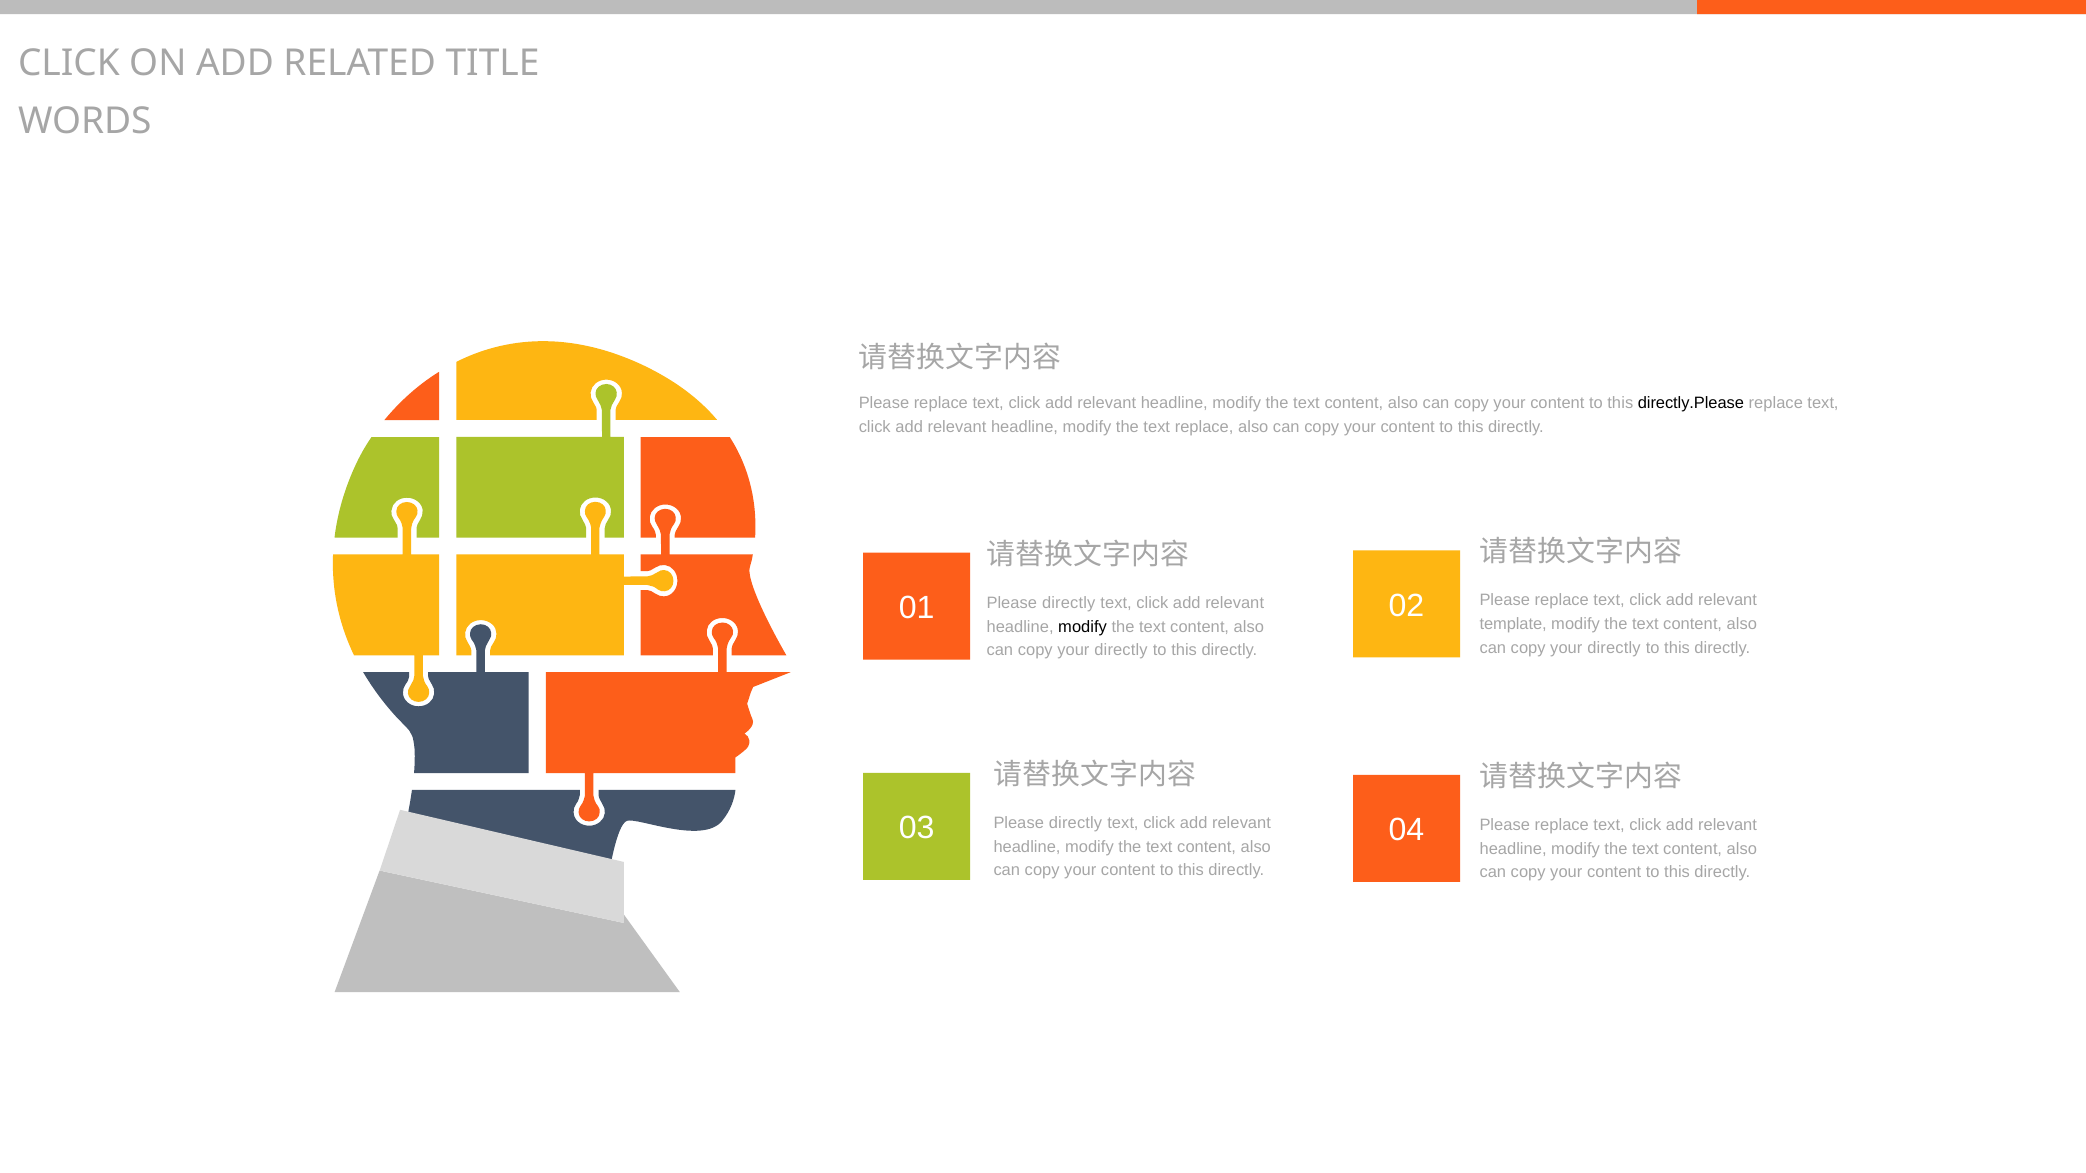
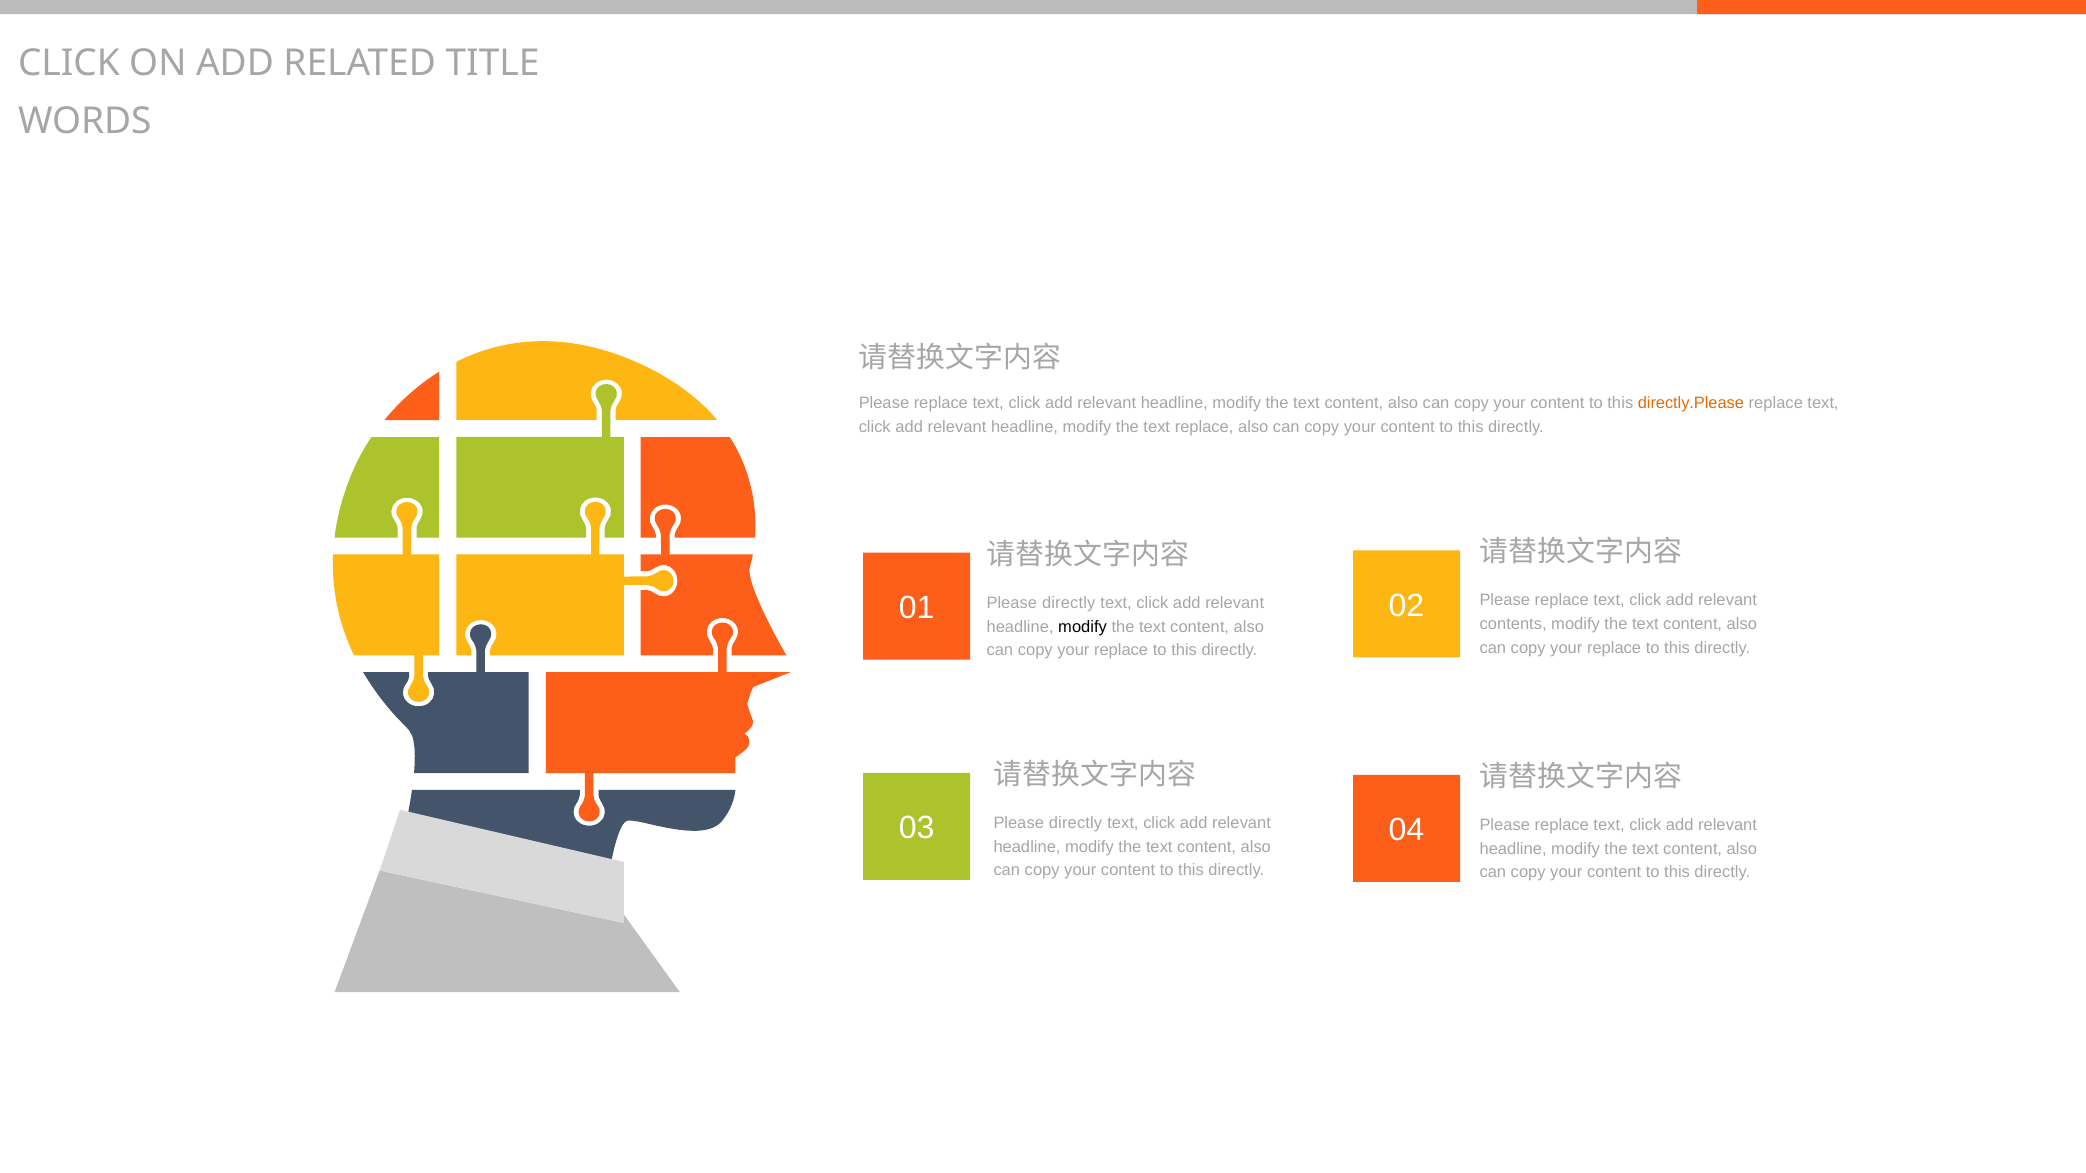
directly.Please colour: black -> orange (1691, 403)
template: template -> contents (1513, 624)
directly: directly -> replace (1614, 648)
directly: directly -> replace (1121, 650)
